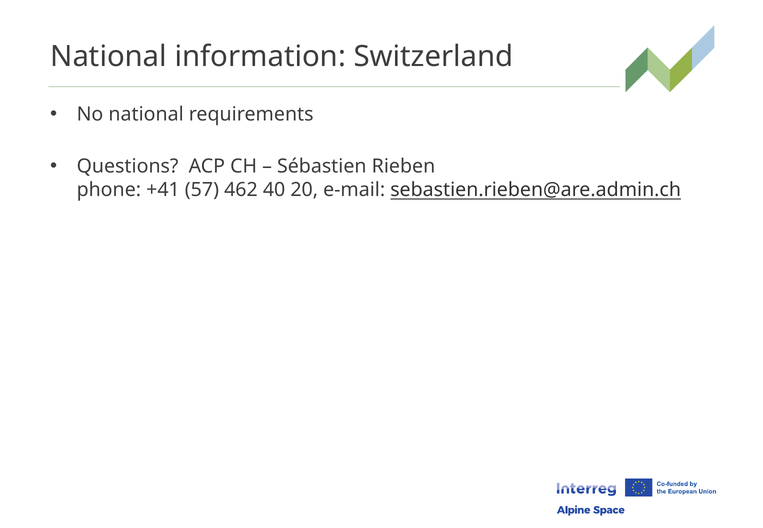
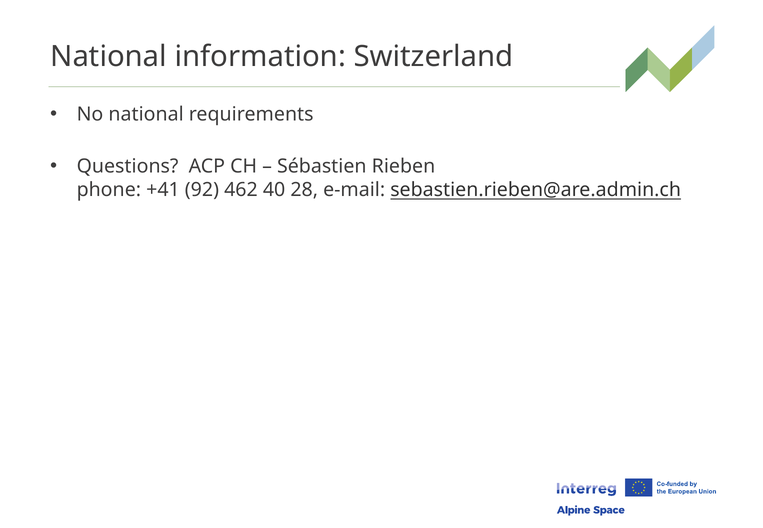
57: 57 -> 92 (202, 190)
20: 20 -> 28 (304, 190)
